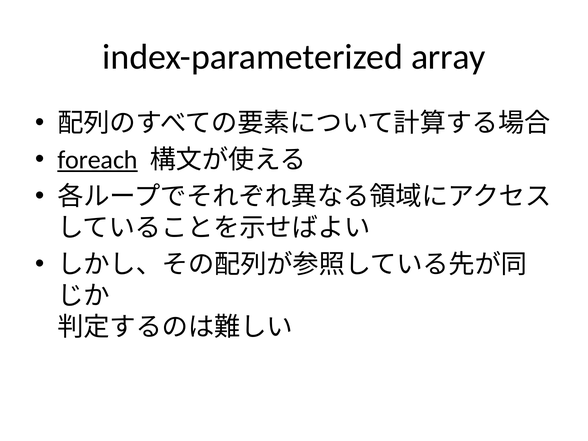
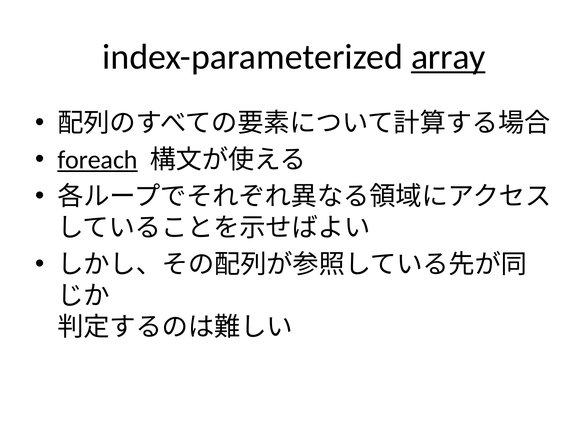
array underline: none -> present (448, 57)
